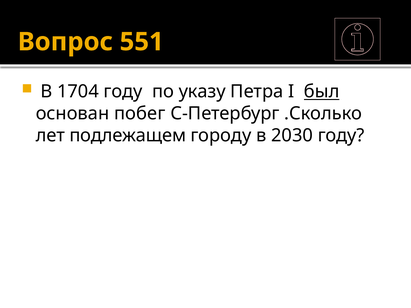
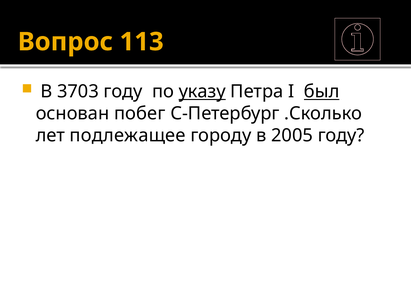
551: 551 -> 113 (142, 42)
1704: 1704 -> 3703 (78, 92)
указу underline: none -> present (202, 92)
подлежащем: подлежащем -> подлежащее (128, 136)
2030: 2030 -> 2005 (292, 136)
